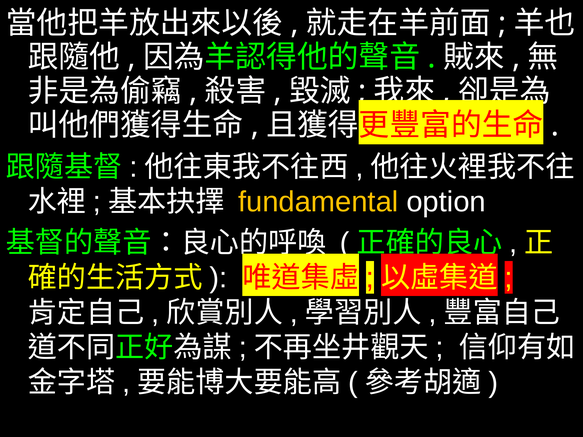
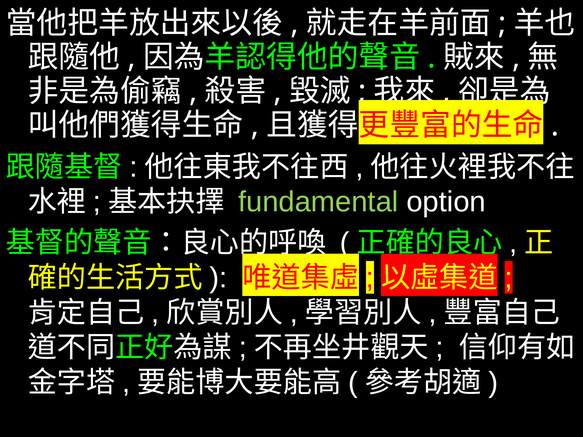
fundamental colour: yellow -> light green (318, 202)
